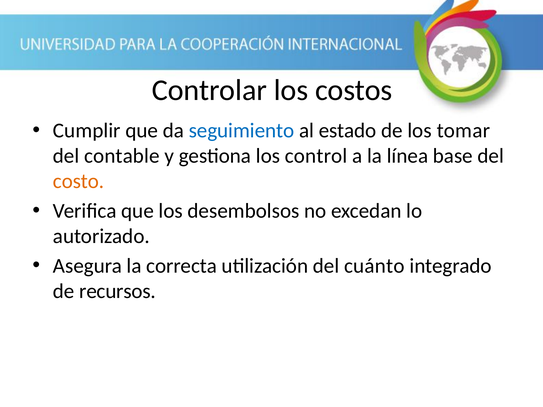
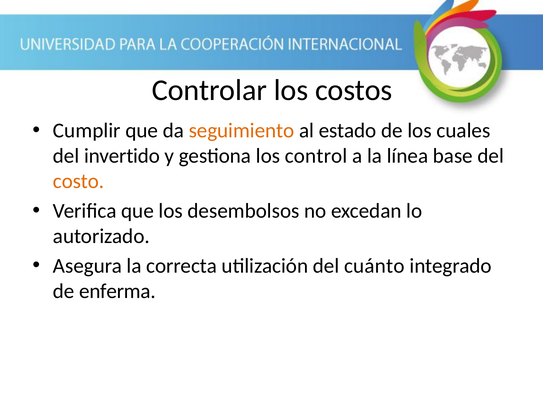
seguimiento colour: blue -> orange (242, 131)
tomar: tomar -> cuales (463, 131)
contable: contable -> invertido (122, 156)
recursos: recursos -> enferma (117, 291)
